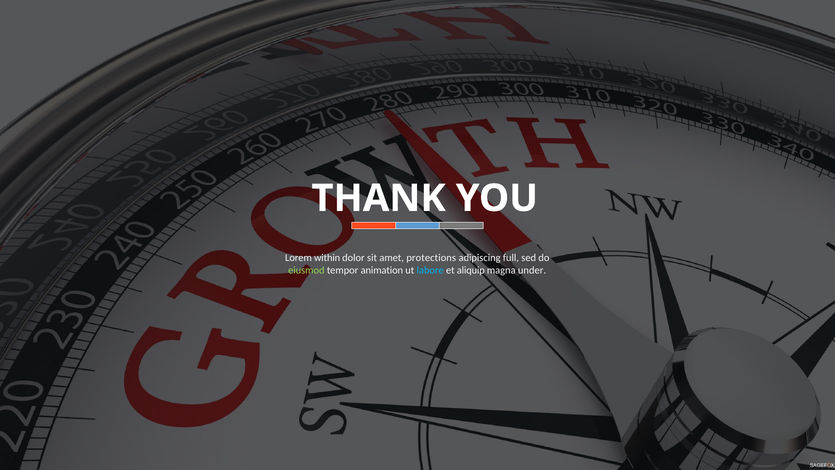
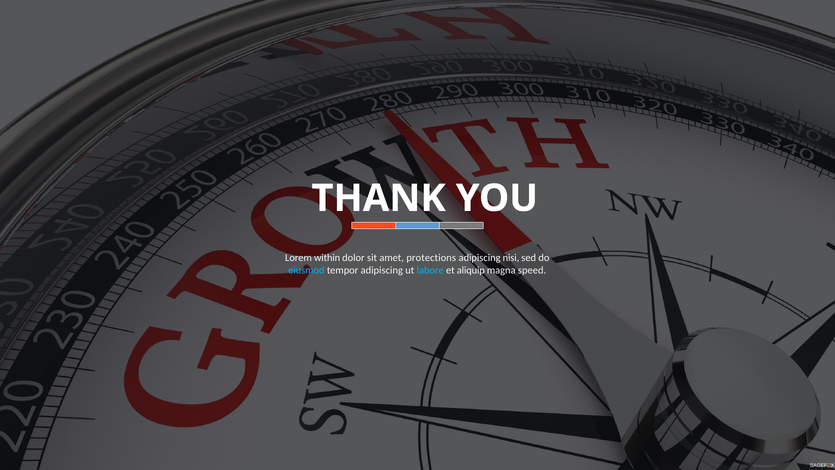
full: full -> nisi (511, 258)
eiusmod colour: light green -> light blue (306, 270)
tempor animation: animation -> adipiscing (382, 270)
under: under -> speed (532, 270)
